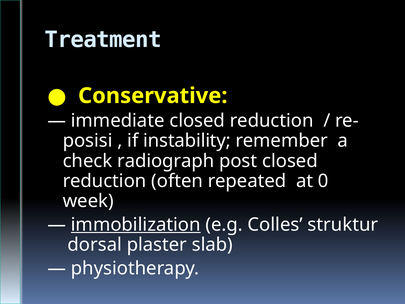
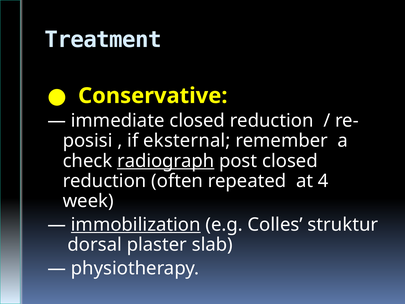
instability: instability -> eksternal (187, 141)
radiograph underline: none -> present (166, 161)
0: 0 -> 4 (323, 181)
